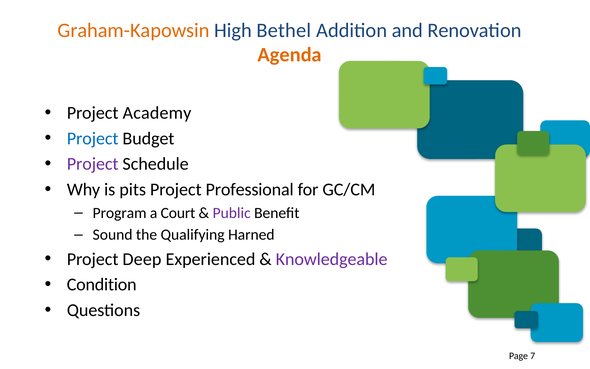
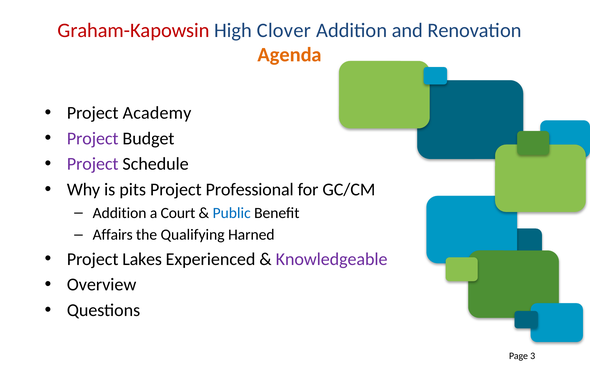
Graham-Kapowsin colour: orange -> red (134, 30)
Bethel: Bethel -> Clover (284, 30)
Project colour: blue -> purple (93, 138)
Program: Program -> Addition (120, 213)
Public colour: purple -> blue (232, 213)
Sound: Sound -> Affairs (113, 235)
Deep: Deep -> Lakes (142, 259)
Condition: Condition -> Overview (102, 284)
7: 7 -> 3 (533, 356)
